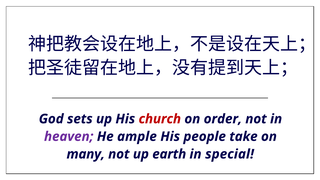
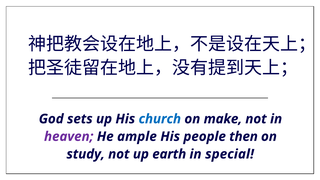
church colour: red -> blue (160, 119)
order: order -> make (223, 119)
take: take -> then (244, 137)
many: many -> study (86, 154)
